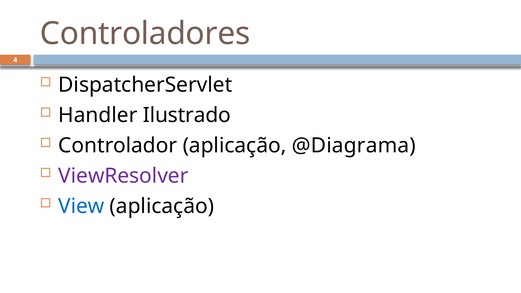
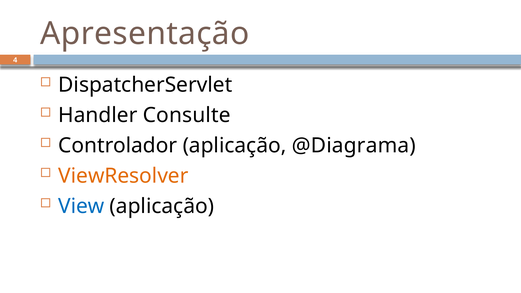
Controladores: Controladores -> Apresentação (145, 34)
Ilustrado: Ilustrado -> Consulte (187, 115)
ViewResolver colour: purple -> orange (123, 176)
